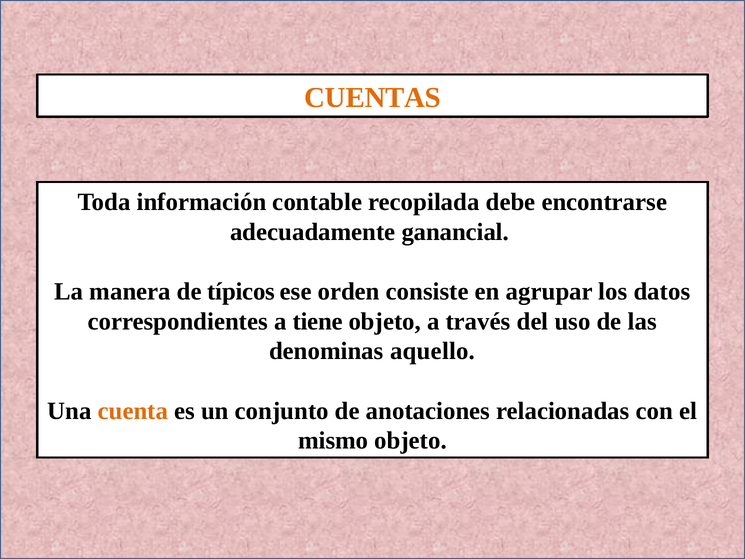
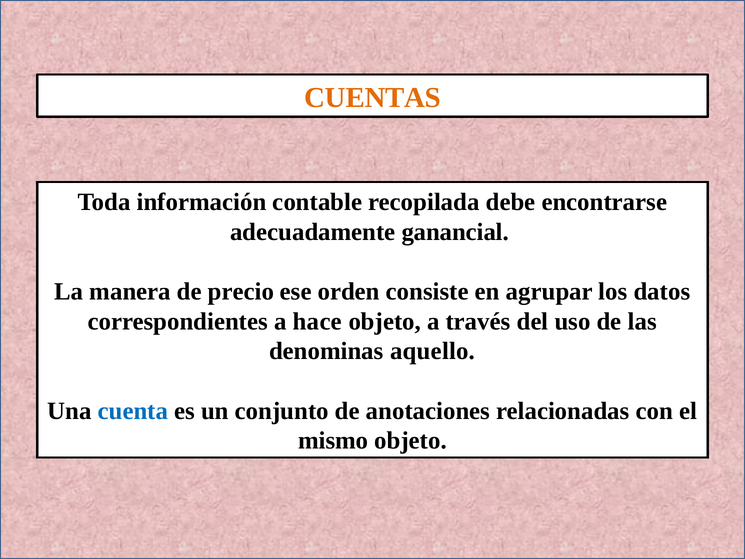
típicos: típicos -> precio (241, 292)
tiene: tiene -> hace (317, 321)
cuenta colour: orange -> blue (133, 411)
